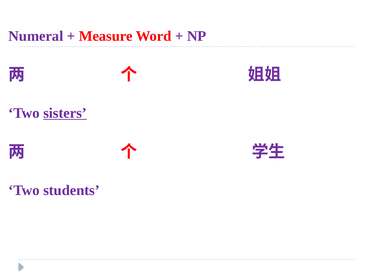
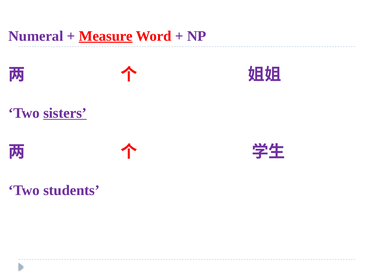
Measure underline: none -> present (106, 36)
